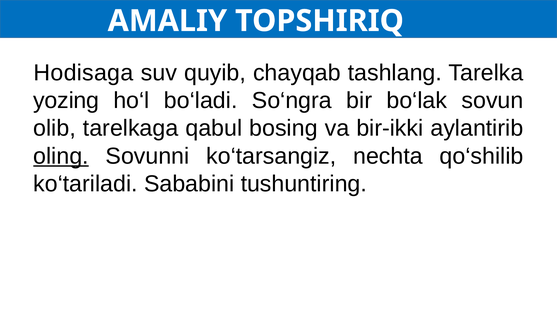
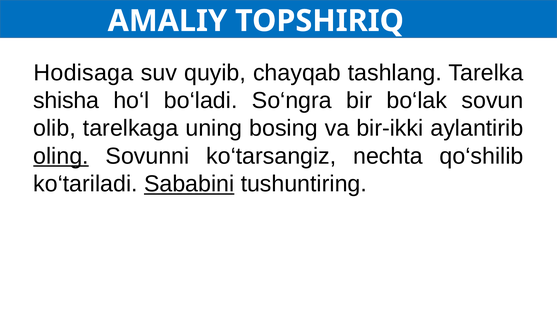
yozing: yozing -> shisha (66, 101)
qabul: qabul -> uning (214, 128)
Sababini underline: none -> present (189, 184)
